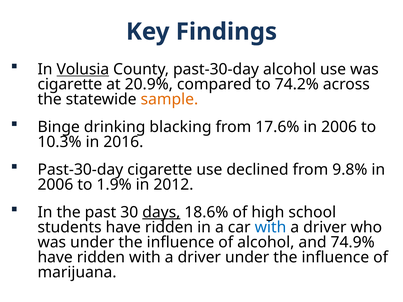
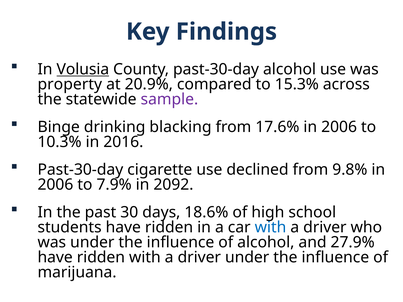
cigarette: cigarette -> property (70, 84)
74.2%: 74.2% -> 15.3% (297, 84)
sample colour: orange -> purple (169, 99)
1.9%: 1.9% -> 7.9% (114, 185)
2012: 2012 -> 2092 (173, 185)
days underline: present -> none (161, 212)
74.9%: 74.9% -> 27.9% (353, 242)
